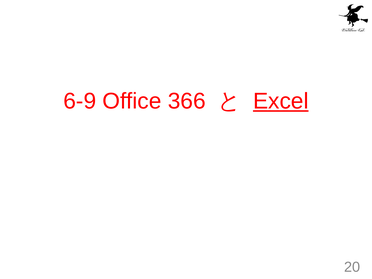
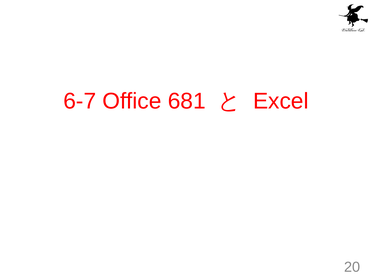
6-9: 6-9 -> 6-7 (80, 101)
366: 366 -> 681 (187, 101)
Excel underline: present -> none (281, 101)
